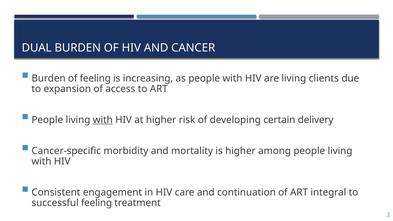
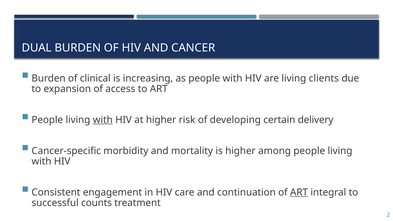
of feeling: feeling -> clinical (95, 78)
ART underline: none -> present (299, 192)
successful feeling: feeling -> counts (97, 203)
